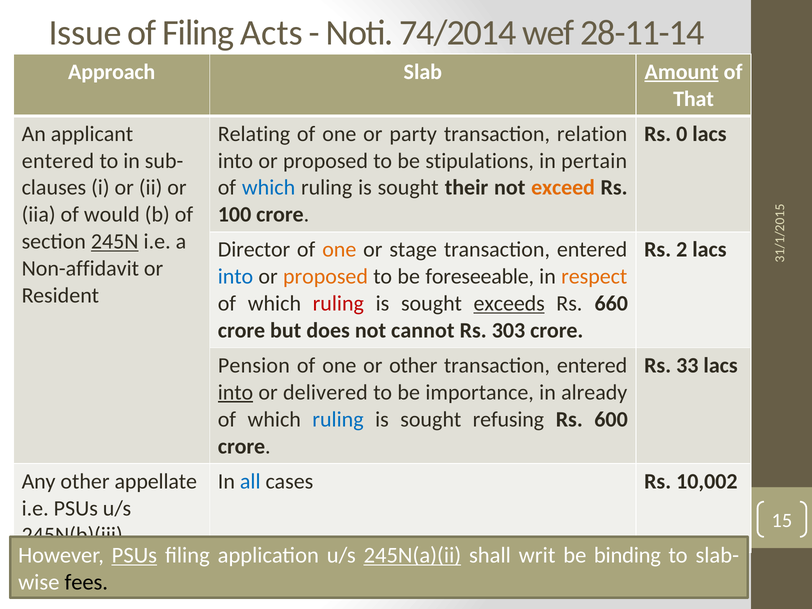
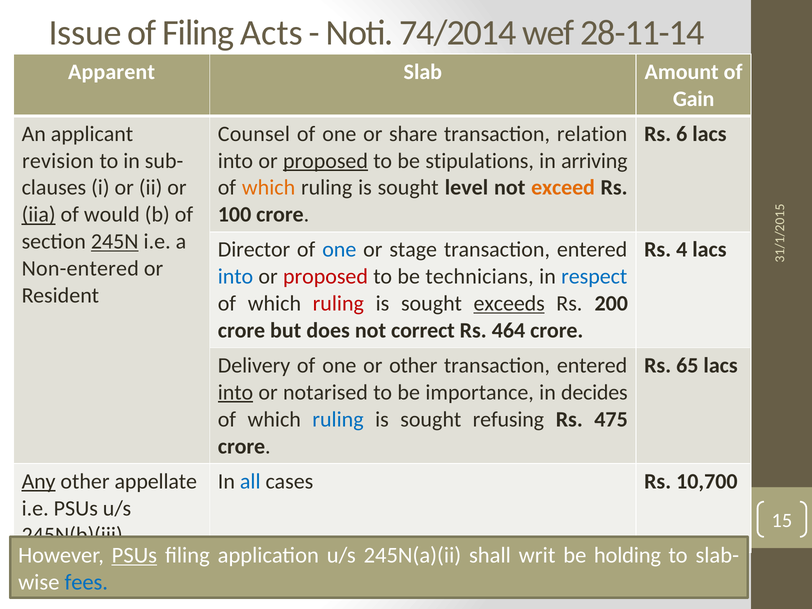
Approach: Approach -> Apparent (112, 72)
Amount underline: present -> none (682, 72)
That: That -> Gain (694, 99)
Relating: Relating -> Counsel (254, 134)
party: party -> share (413, 134)
Rs 0: 0 -> 6 (682, 134)
entered: entered -> revision (58, 161)
proposed underline: none -> present (325, 161)
pertain: pertain -> arriving (594, 161)
which colour: blue -> orange (269, 188)
their: their -> level (467, 188)
iia underline: none -> present (39, 215)
one colour: orange -> blue (339, 250)
Rs 2: 2 -> 4 (682, 250)
Non-affidavit: Non-affidavit -> Non-entered (80, 268)
proposed colour: orange -> red (325, 277)
foreseeable: foreseeable -> technicians (480, 277)
respect colour: orange -> blue (594, 277)
660: 660 -> 200 (611, 304)
cannot: cannot -> correct (423, 330)
303: 303 -> 464 (508, 330)
Pension: Pension -> Delivery (254, 366)
33: 33 -> 65 (687, 366)
delivered: delivered -> notarised (325, 392)
already: already -> decides (594, 392)
600: 600 -> 475 (611, 419)
Any underline: none -> present (39, 481)
10,002: 10,002 -> 10,700 (707, 481)
245N(a)(ii underline: present -> none (412, 555)
binding: binding -> holding (627, 555)
fees colour: black -> blue (86, 582)
